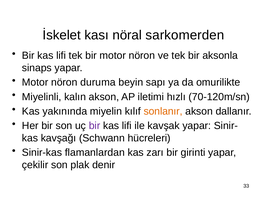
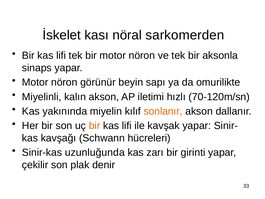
duruma: duruma -> görünür (98, 82)
bir colour: purple -> orange (95, 126)
flamanlardan: flamanlardan -> uzunluğunda (95, 152)
